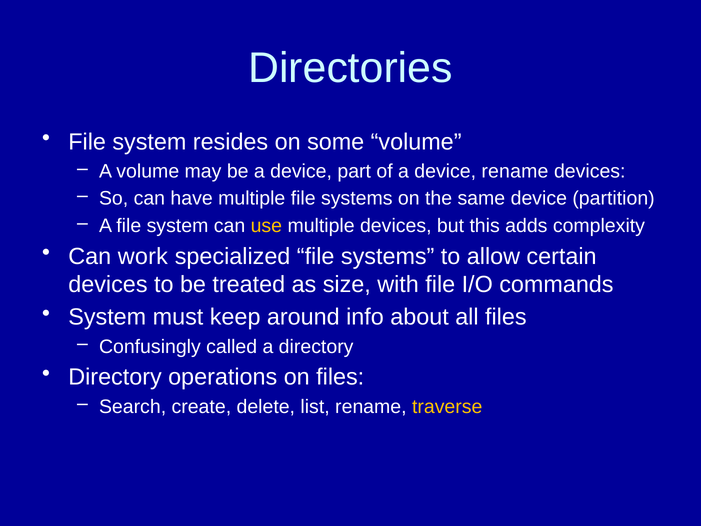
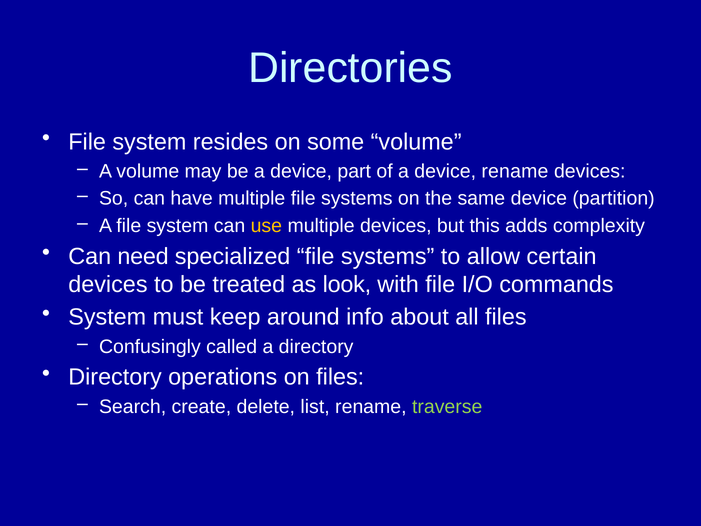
work: work -> need (143, 256)
size: size -> look (347, 284)
traverse colour: yellow -> light green (447, 406)
